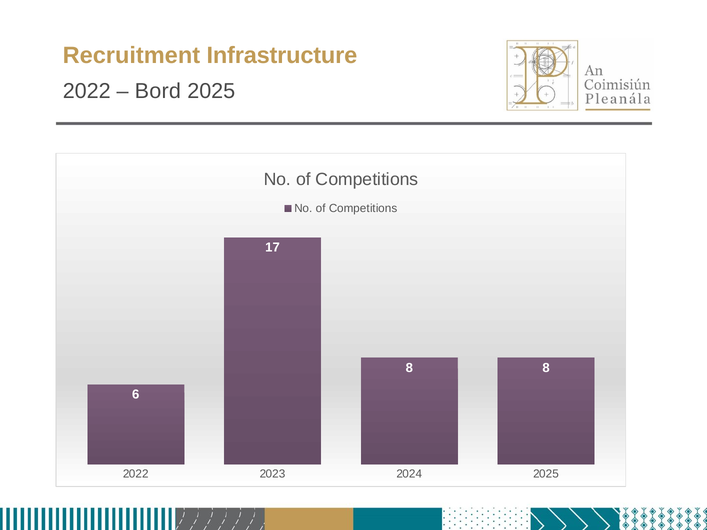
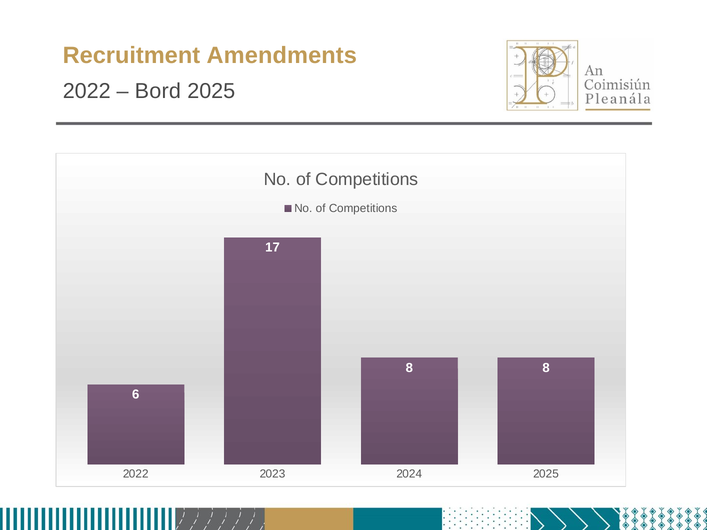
Infrastructure: Infrastructure -> Amendments (282, 56)
